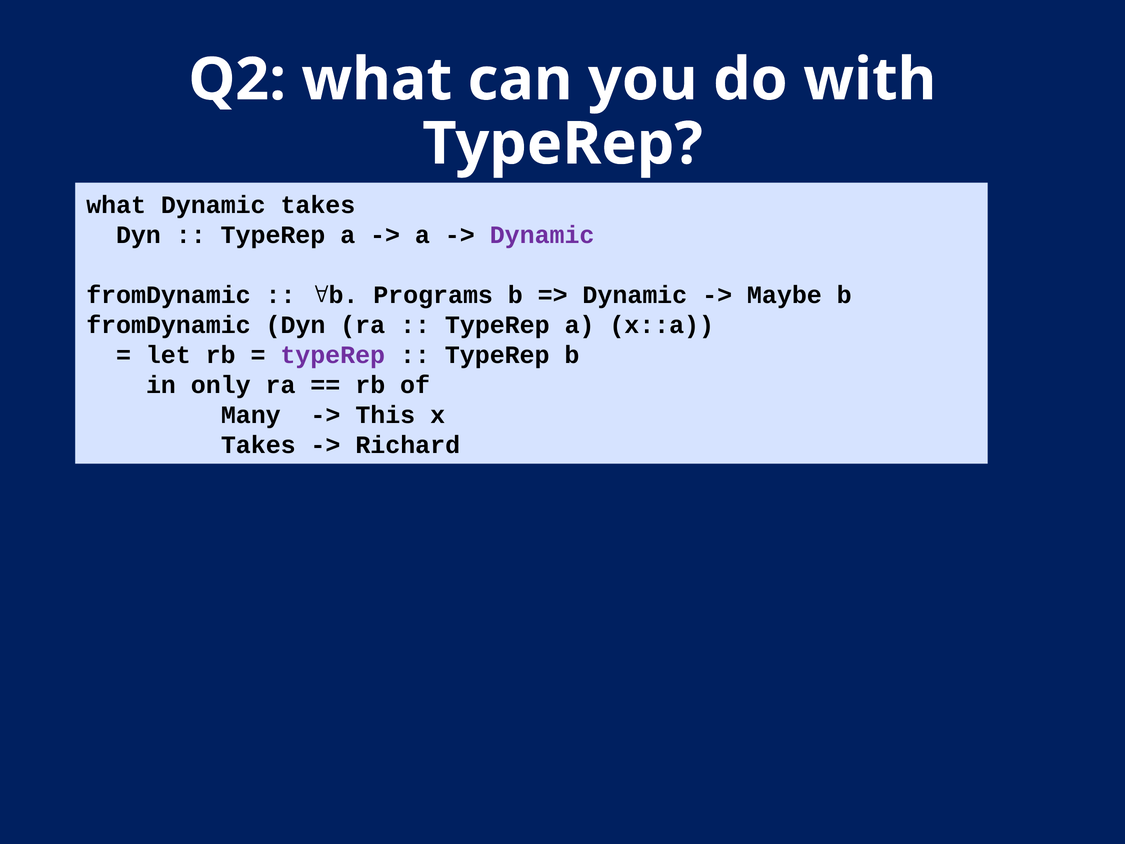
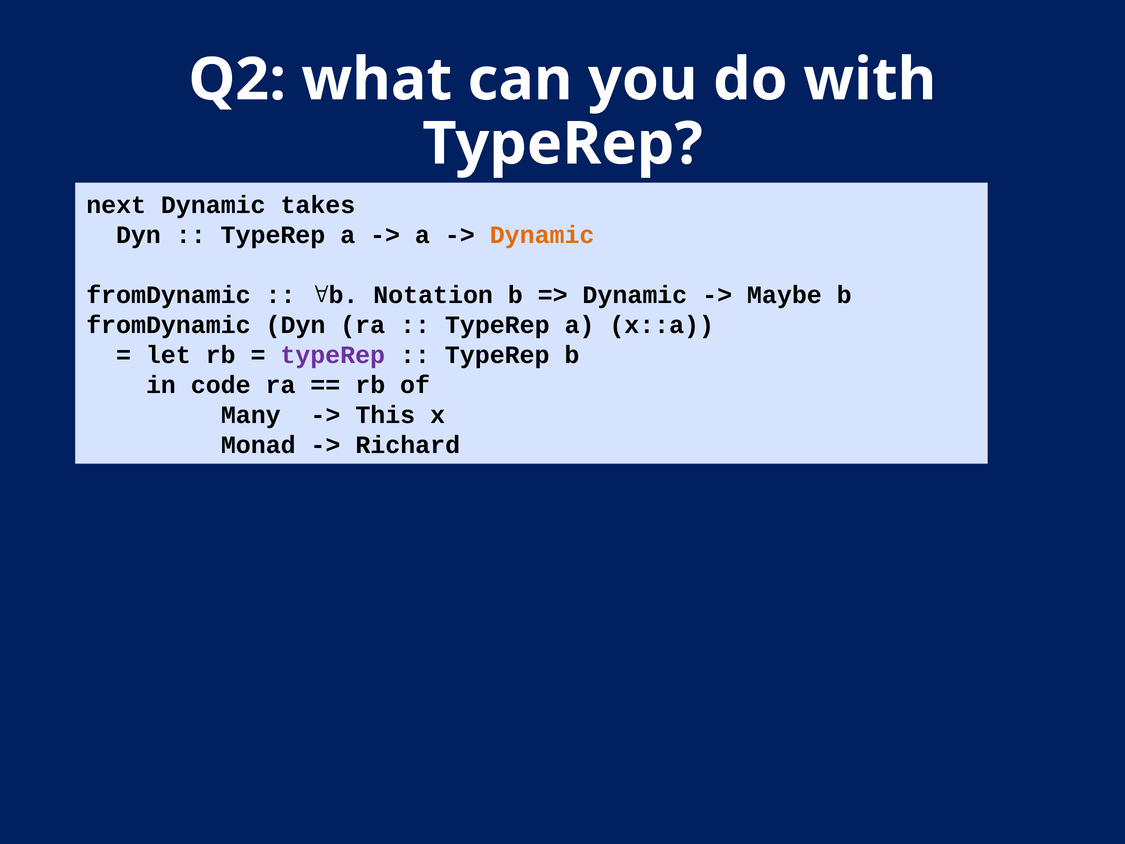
what: what -> next (116, 205)
Dynamic colour: purple -> orange (542, 235)
Programs: Programs -> Notation (433, 295)
only: only -> code (221, 385)
Takes: Takes -> Monad (258, 445)
